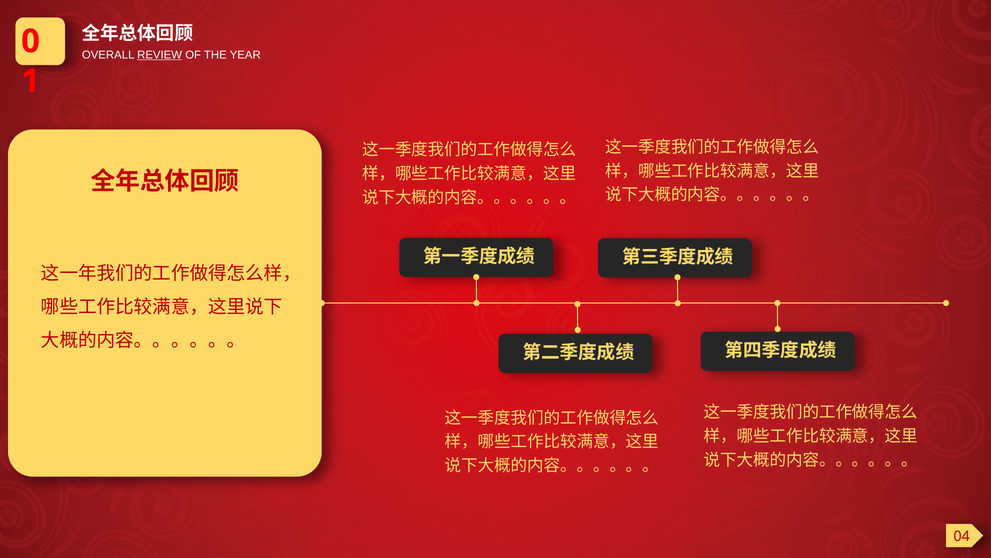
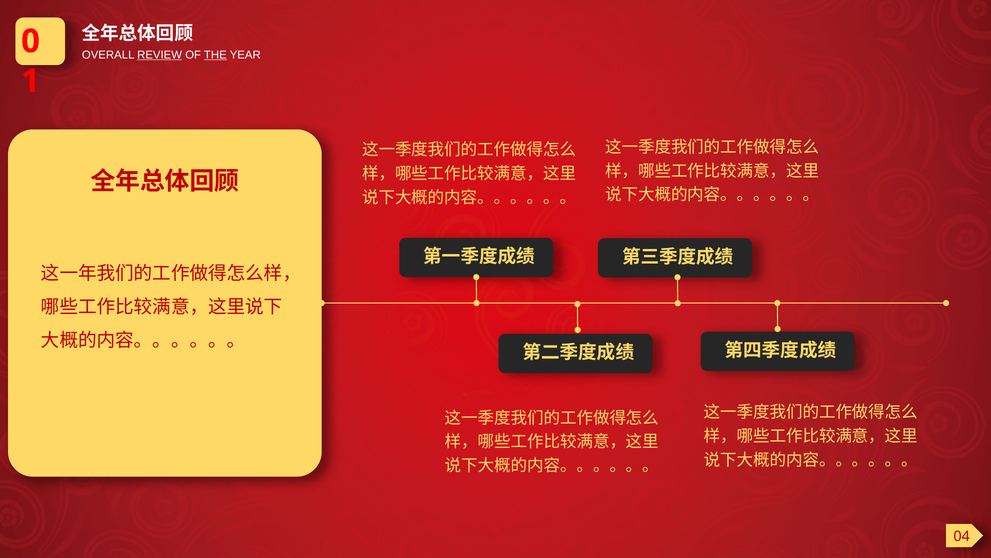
THE underline: none -> present (215, 55)
